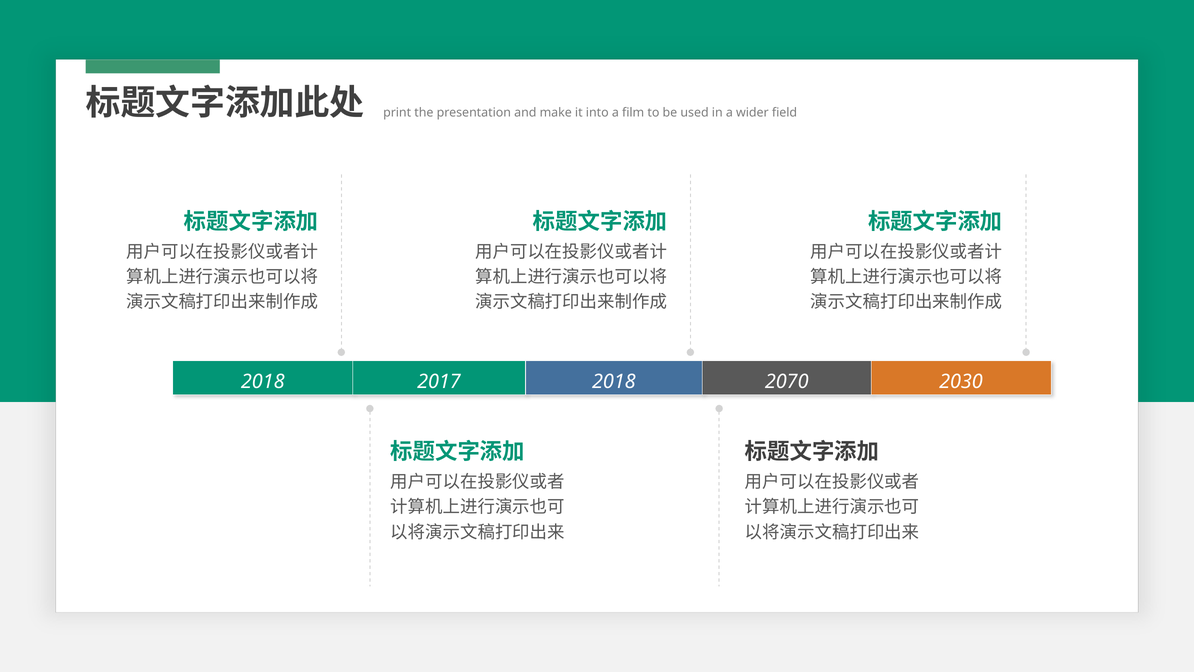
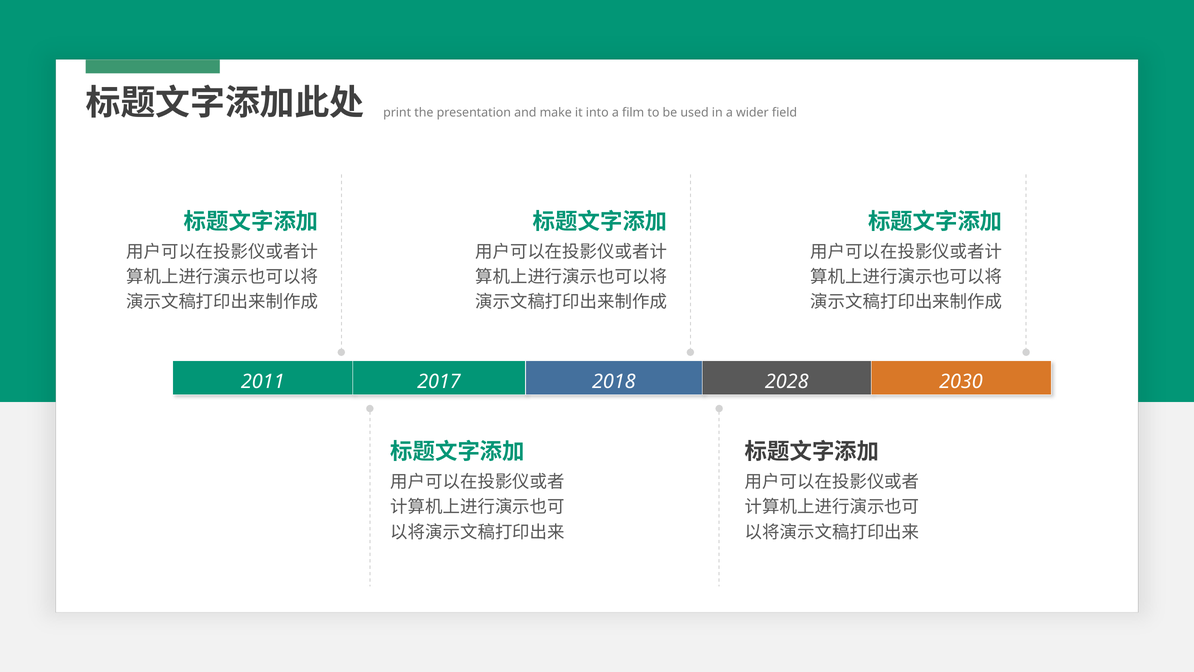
2018: 2018 -> 2011 (263, 381)
2070: 2070 -> 2028 (787, 381)
